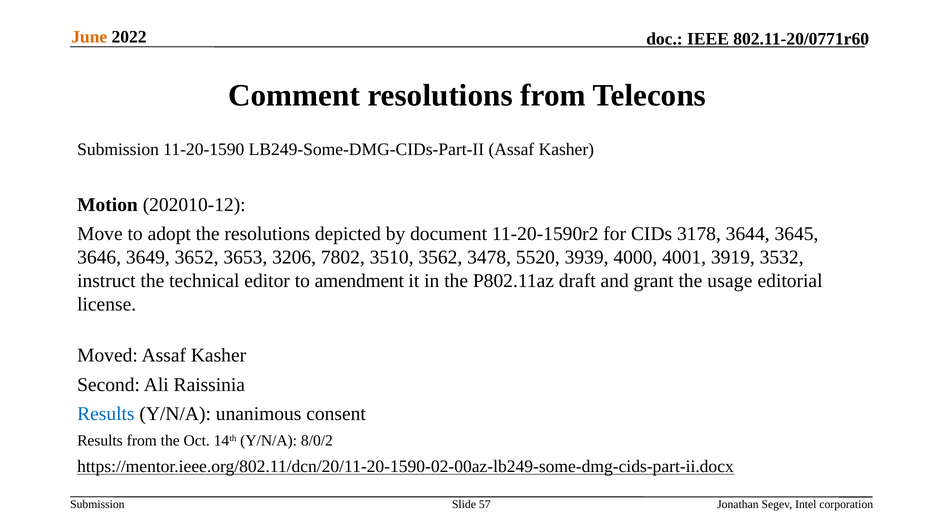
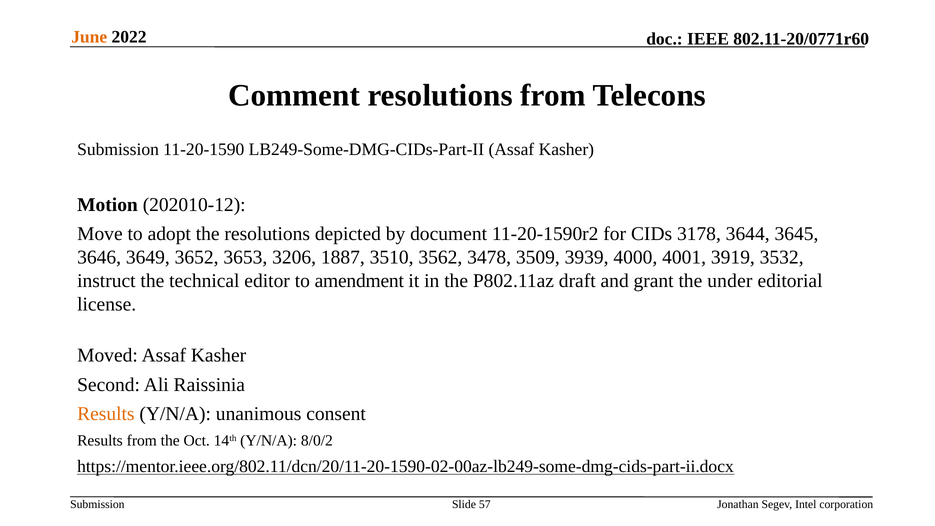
7802: 7802 -> 1887 (343, 257)
5520: 5520 -> 3509 (538, 257)
usage: usage -> under (730, 281)
Results colour: blue -> orange (106, 414)
